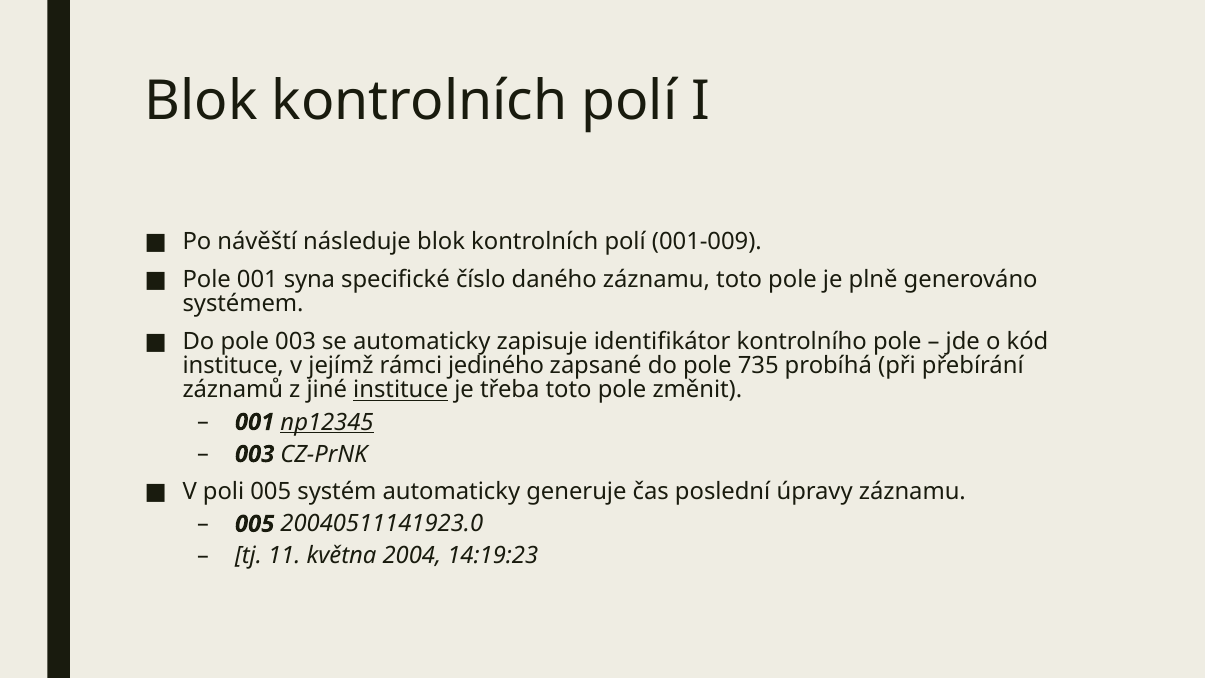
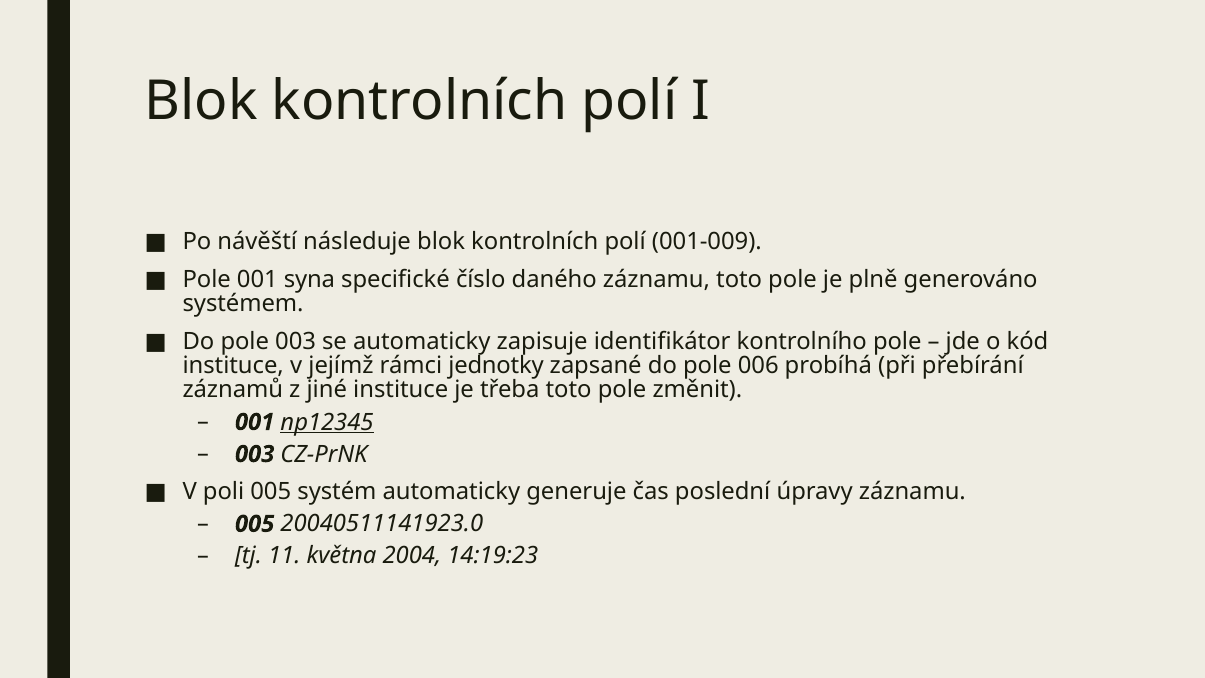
jediného: jediného -> jednotky (496, 366)
735: 735 -> 006 (758, 366)
instituce underline: present -> none (401, 390)
